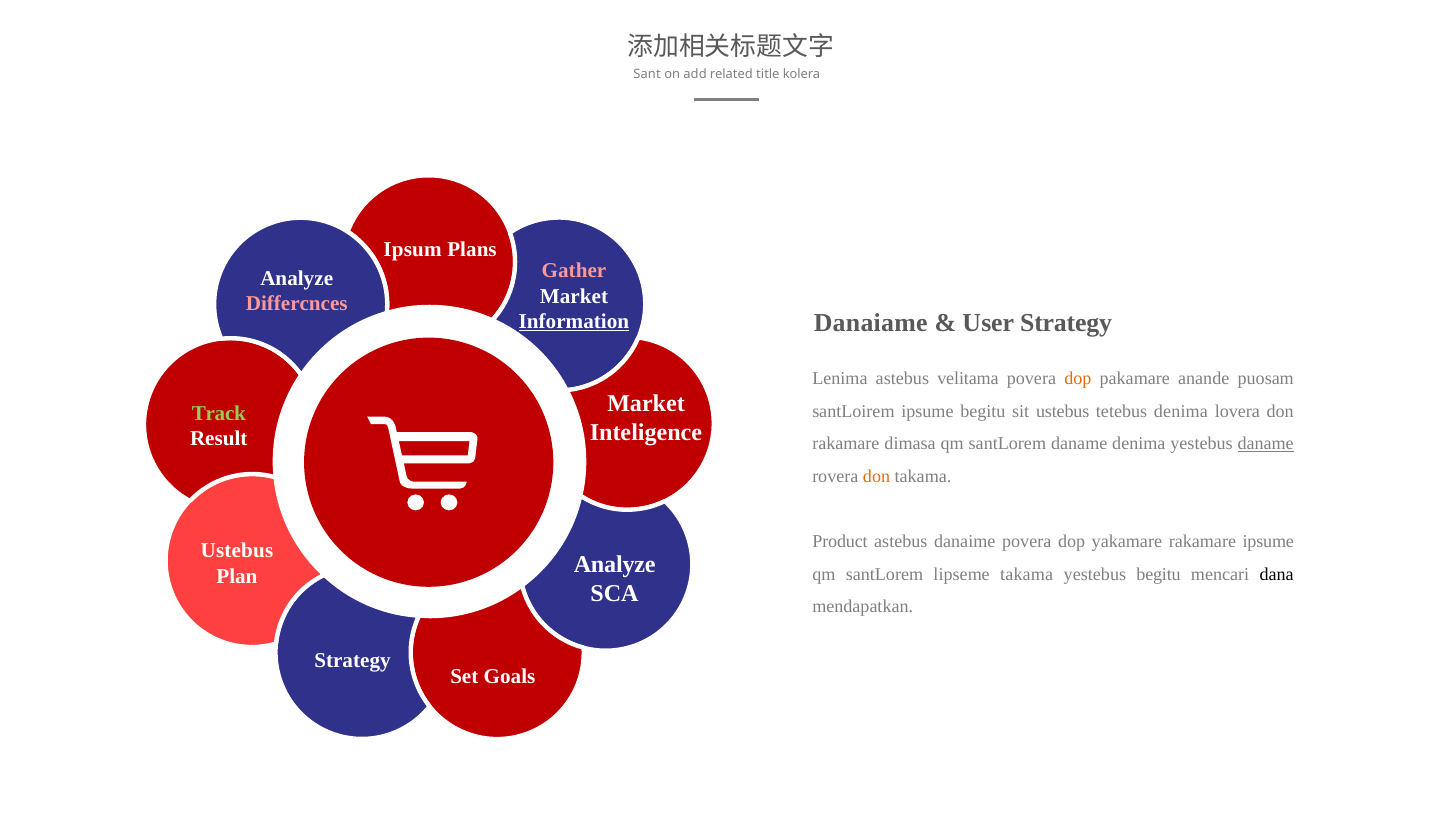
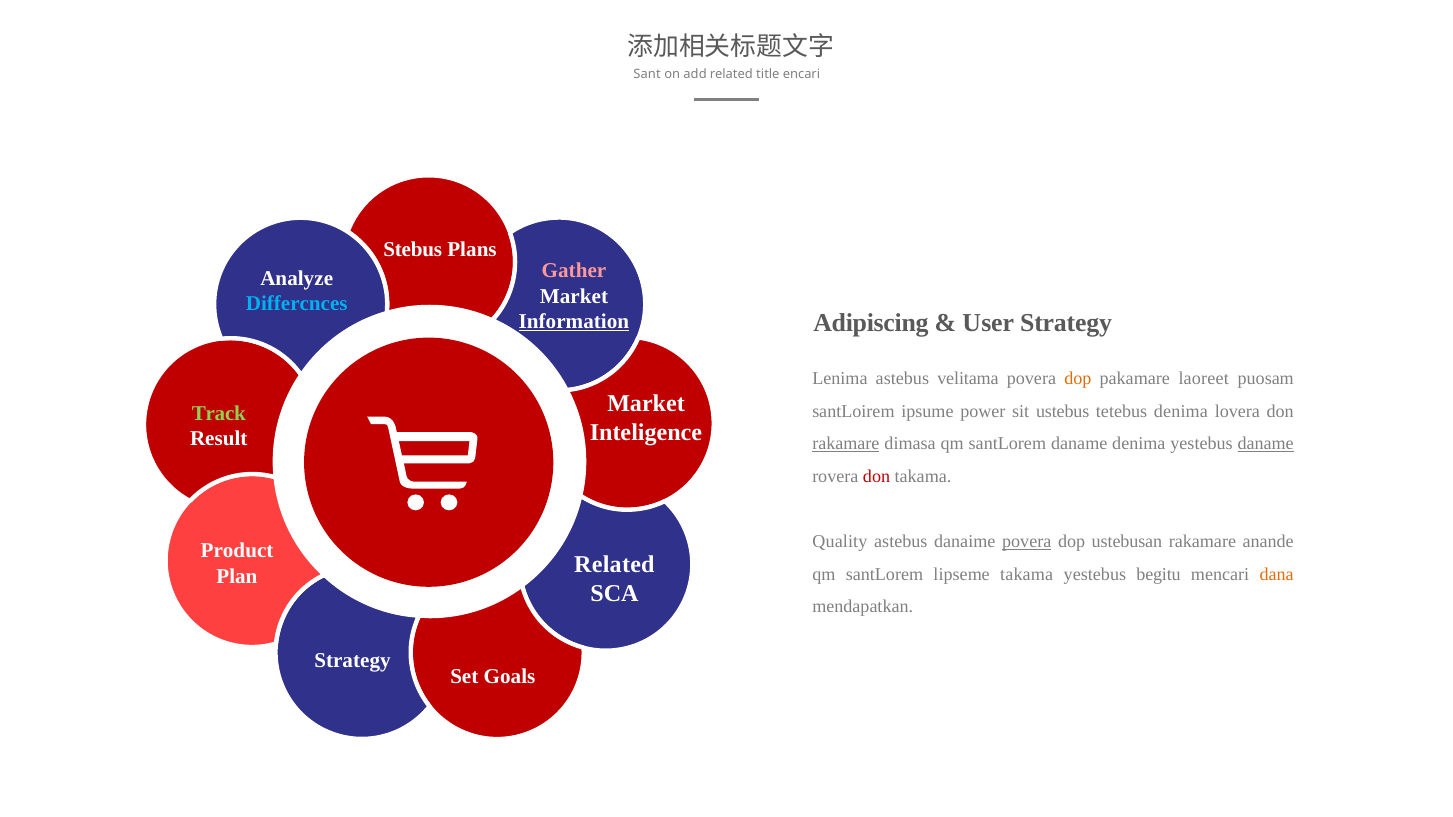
kolera: kolera -> encari (802, 74)
Ipsum: Ipsum -> Stebus (413, 250)
Differcnces colour: pink -> light blue (297, 304)
Danaiame: Danaiame -> Adipiscing (871, 324)
anande: anande -> laoreet (1204, 379)
ipsume begitu: begitu -> power (983, 411)
rakamare underline: none -> present (846, 444)
don colour: orange -> red (877, 477)
Product: Product -> Quality (840, 542)
povera underline: none -> present (1027, 542)
yakamare: yakamare -> ustebusan (1127, 542)
rakamare ipsume: ipsume -> anande (1268, 542)
Ustebus: Ustebus -> Product (237, 551)
Analyze: Analyze -> Related (614, 565)
dana colour: black -> orange (1277, 575)
